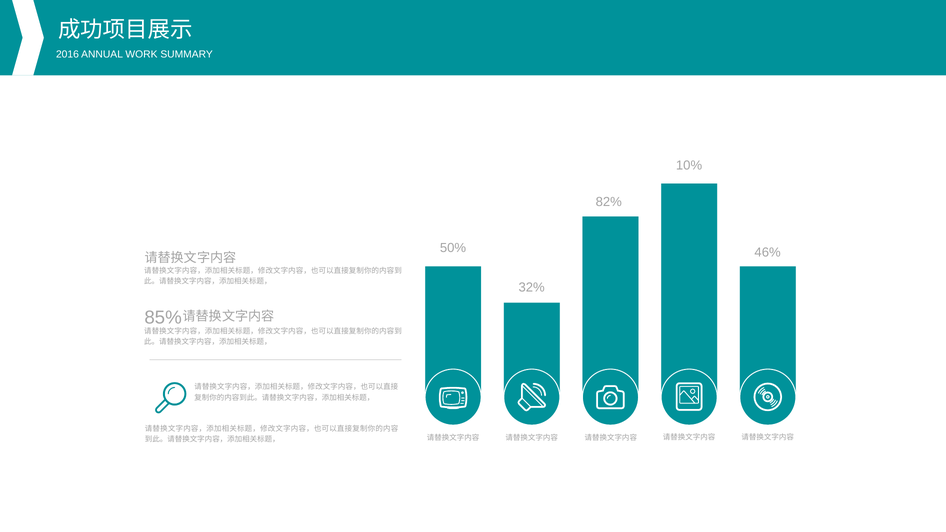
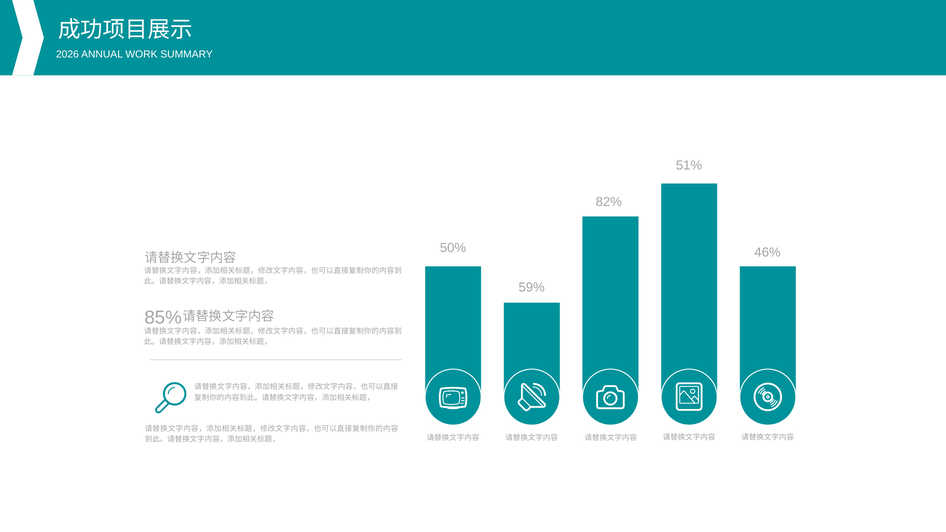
2016: 2016 -> 2026 (67, 54)
10%: 10% -> 51% (689, 165)
32%: 32% -> 59% (532, 287)
